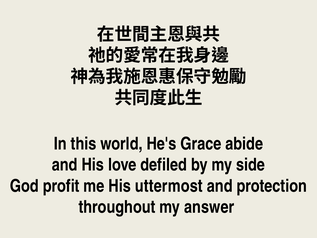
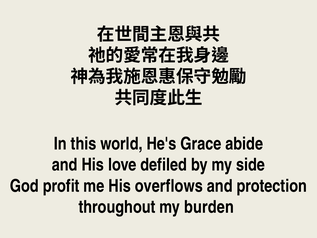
uttermost: uttermost -> overflows (169, 186)
answer: answer -> burden (209, 207)
